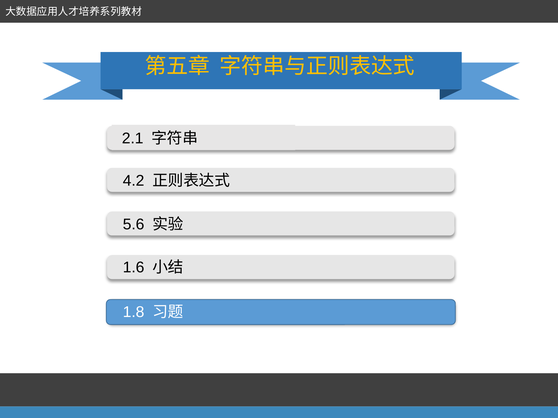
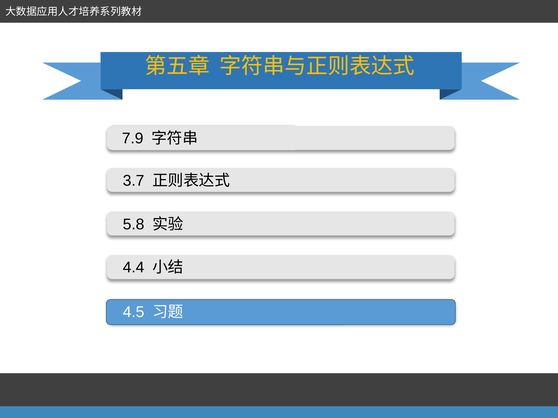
2.1: 2.1 -> 7.9 (133, 138)
4.2: 4.2 -> 3.7 (134, 181)
5.6: 5.6 -> 5.8 (134, 225)
1.6: 1.6 -> 4.4 (134, 268)
1.8: 1.8 -> 4.5 (134, 313)
